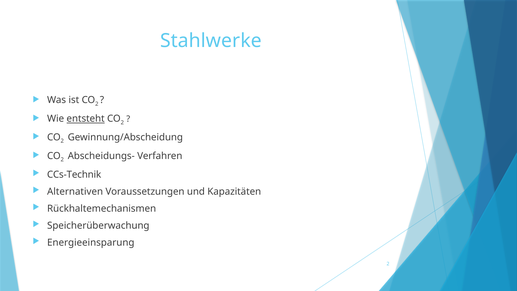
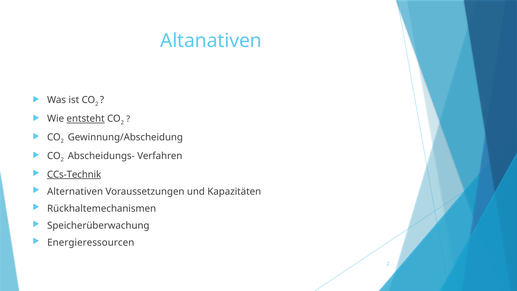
Stahlwerke: Stahlwerke -> Altanativen (211, 41)
CCs-Technik underline: none -> present (74, 174)
Energieeinsparung: Energieeinsparung -> Energieressourcen (91, 243)
